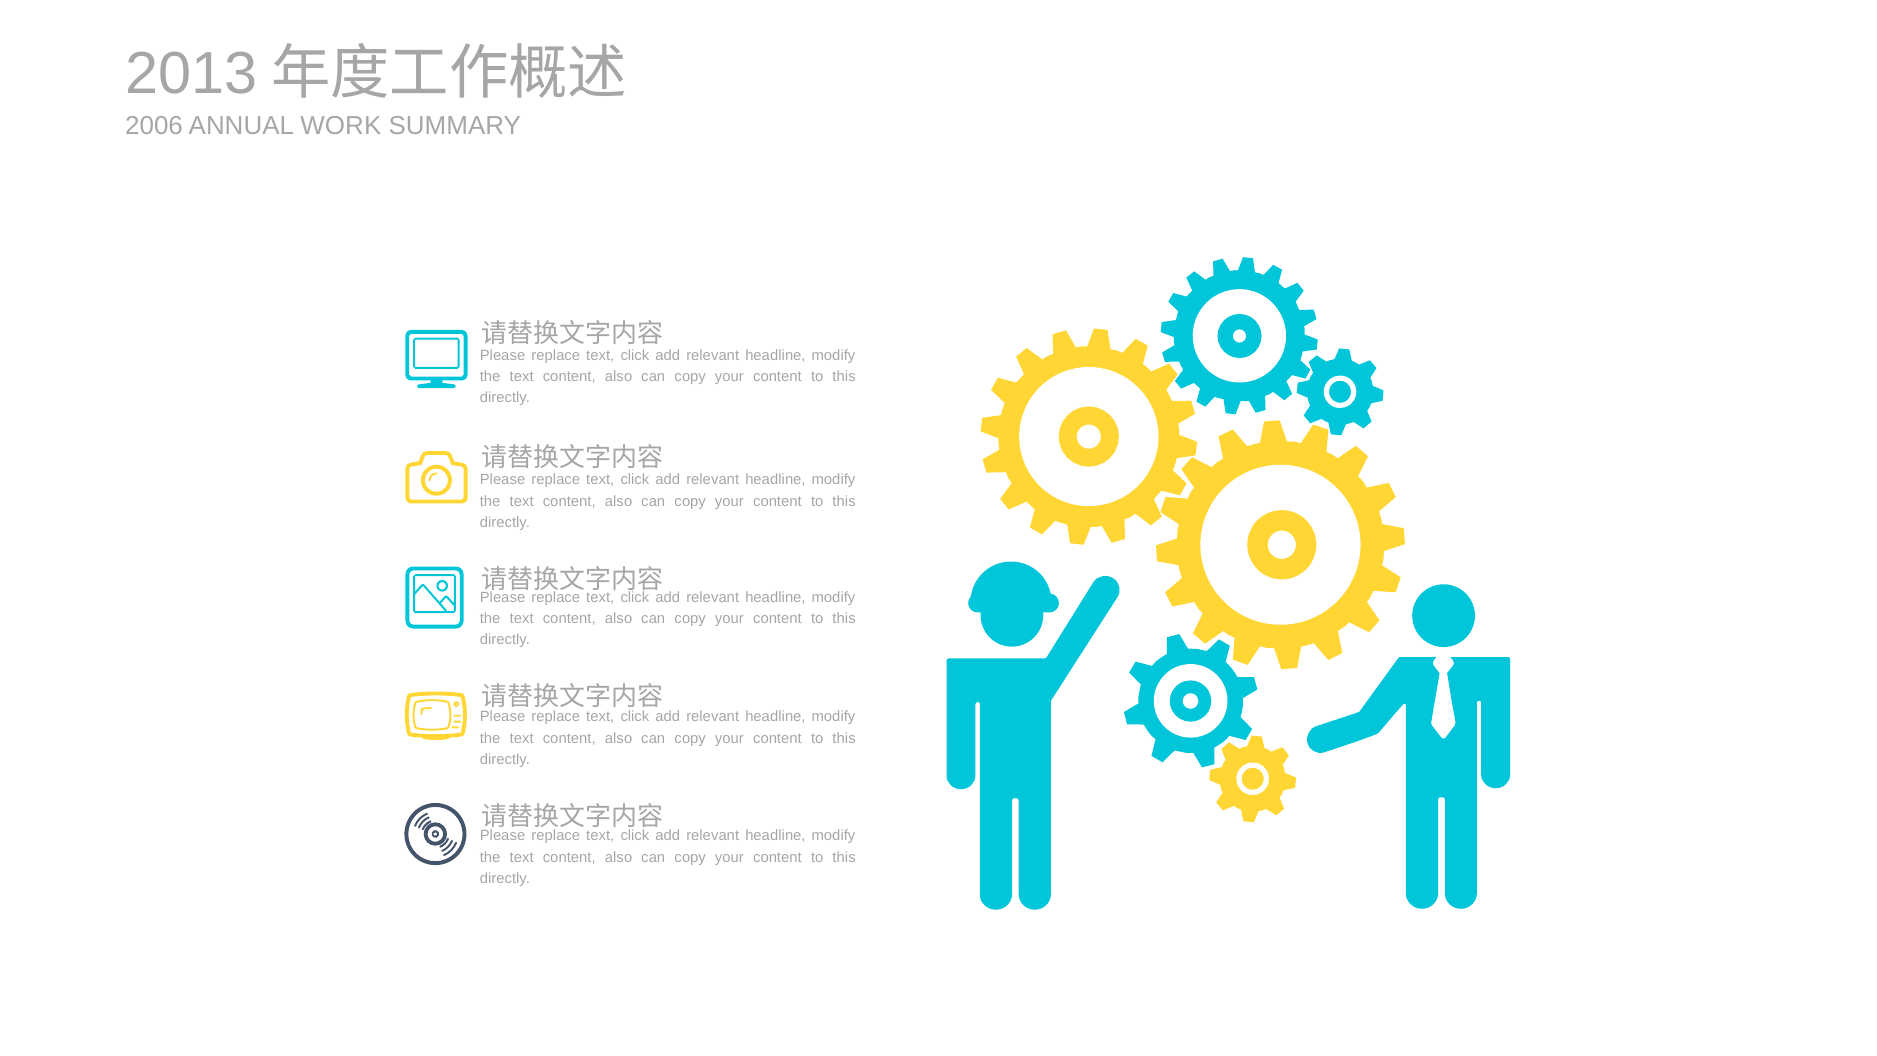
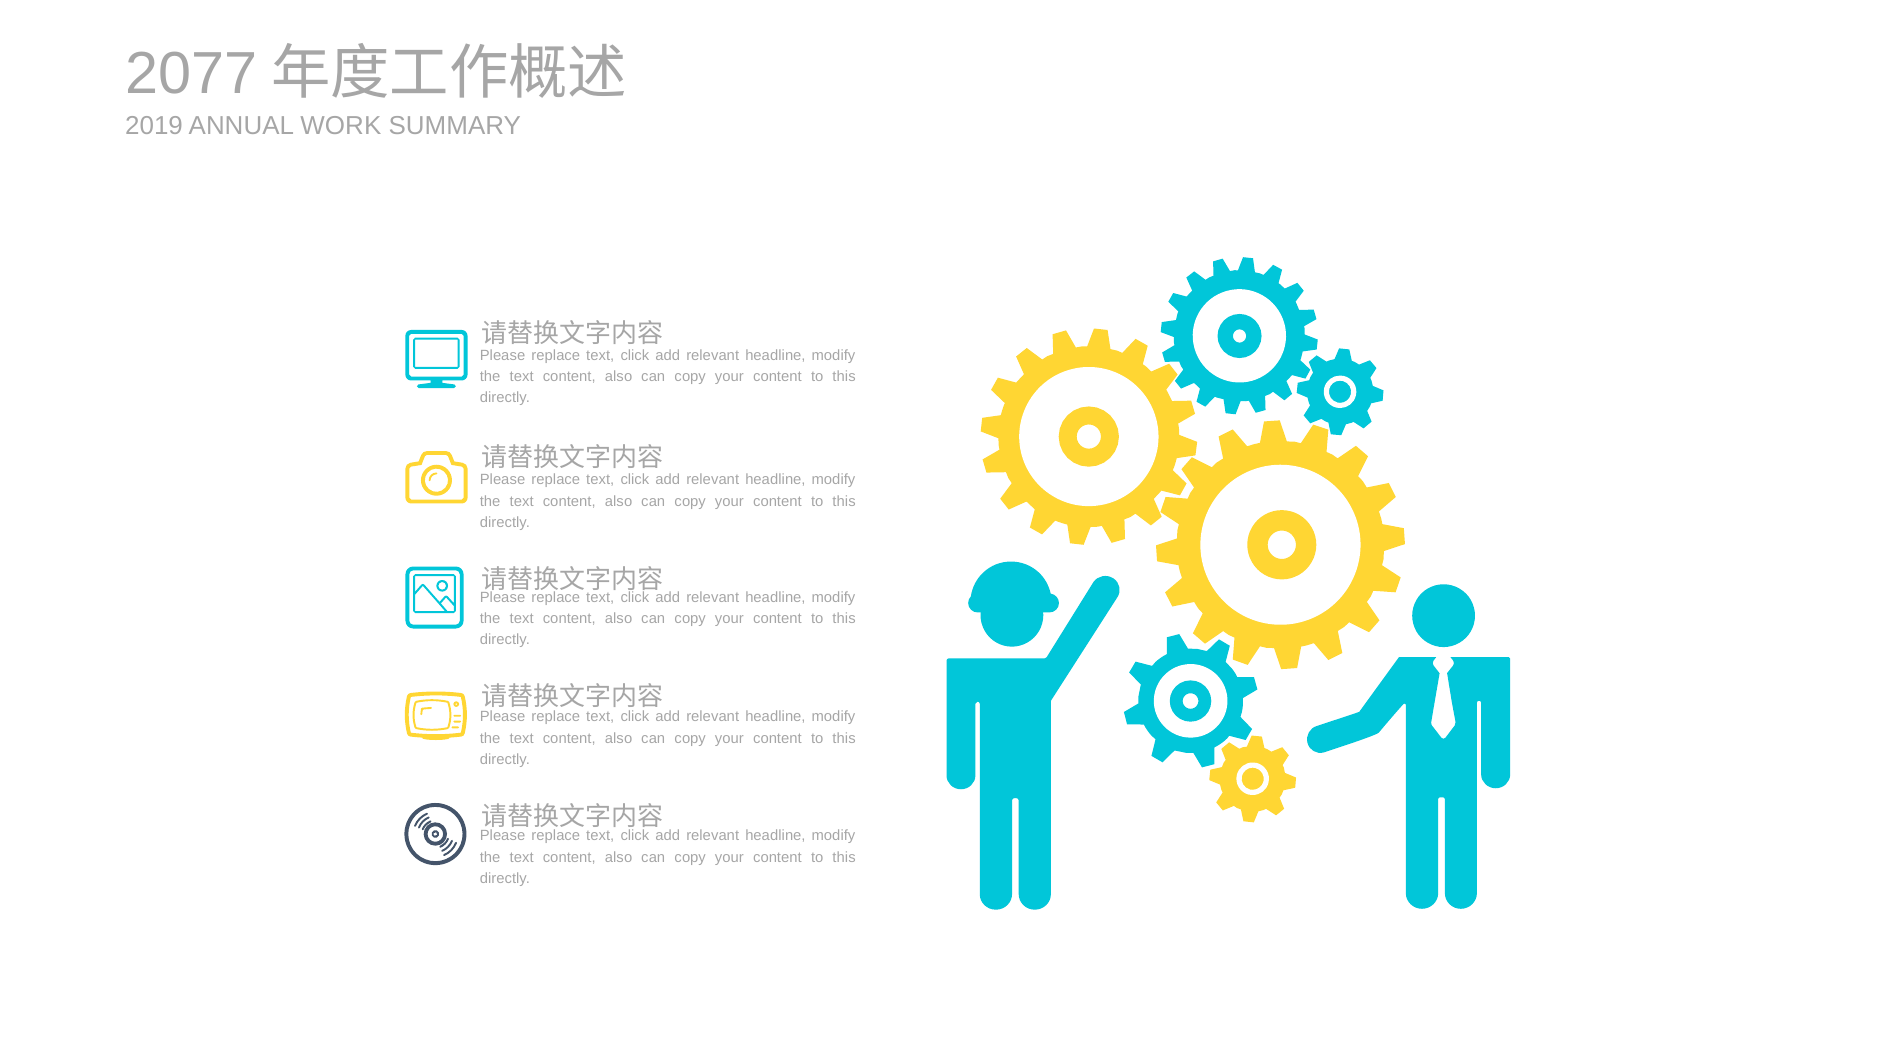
2013: 2013 -> 2077 (191, 74)
2006: 2006 -> 2019 (154, 126)
